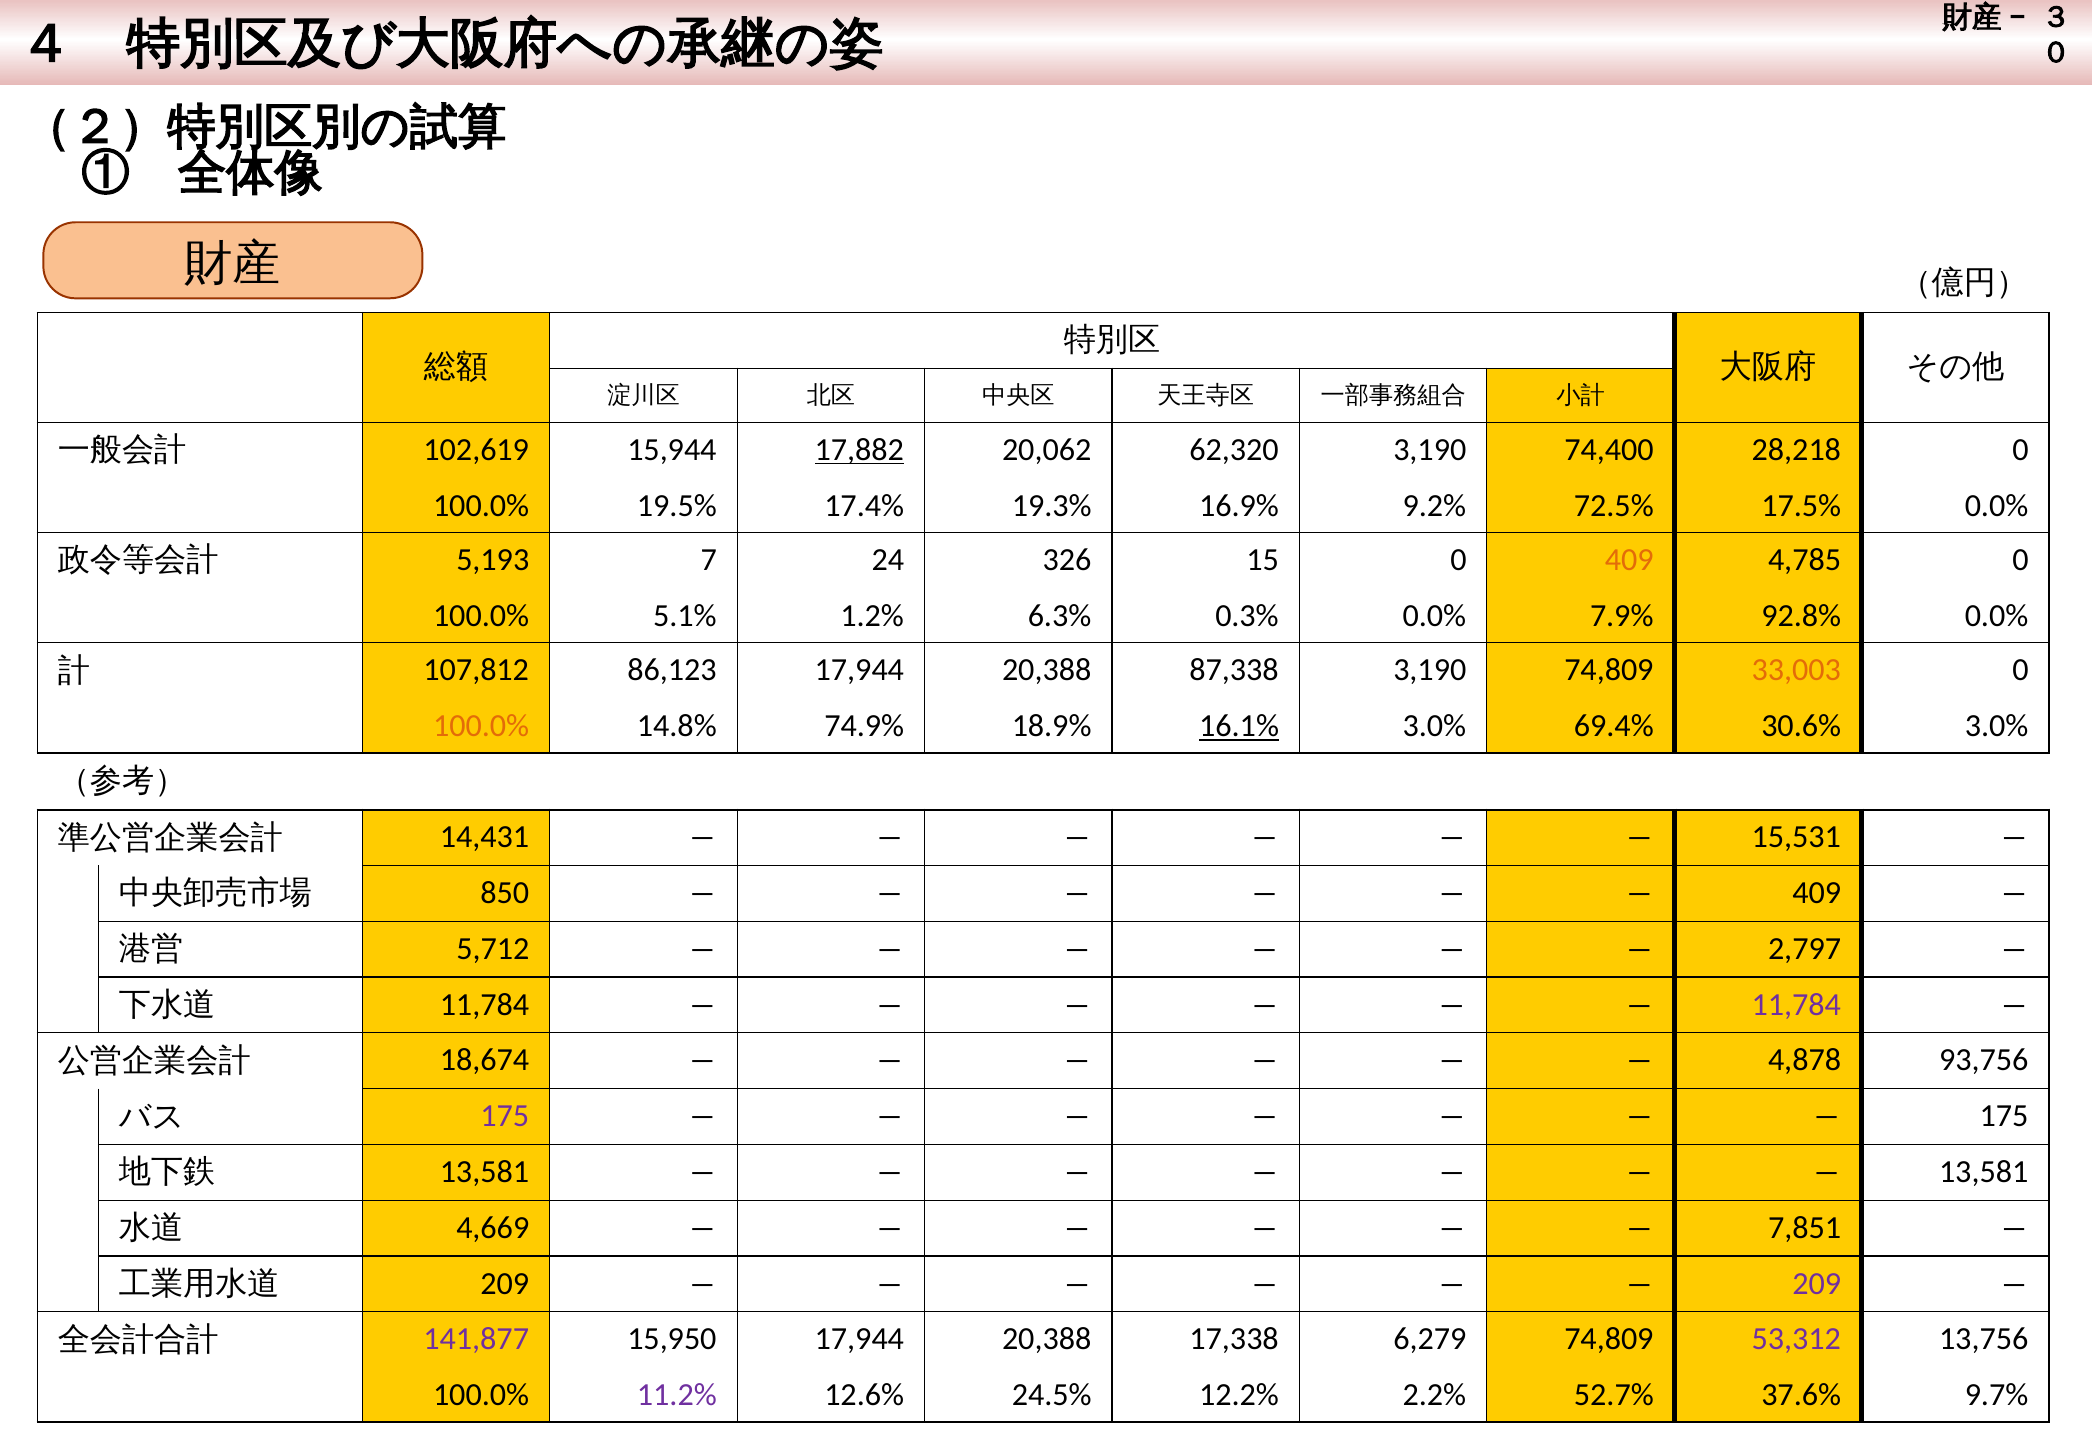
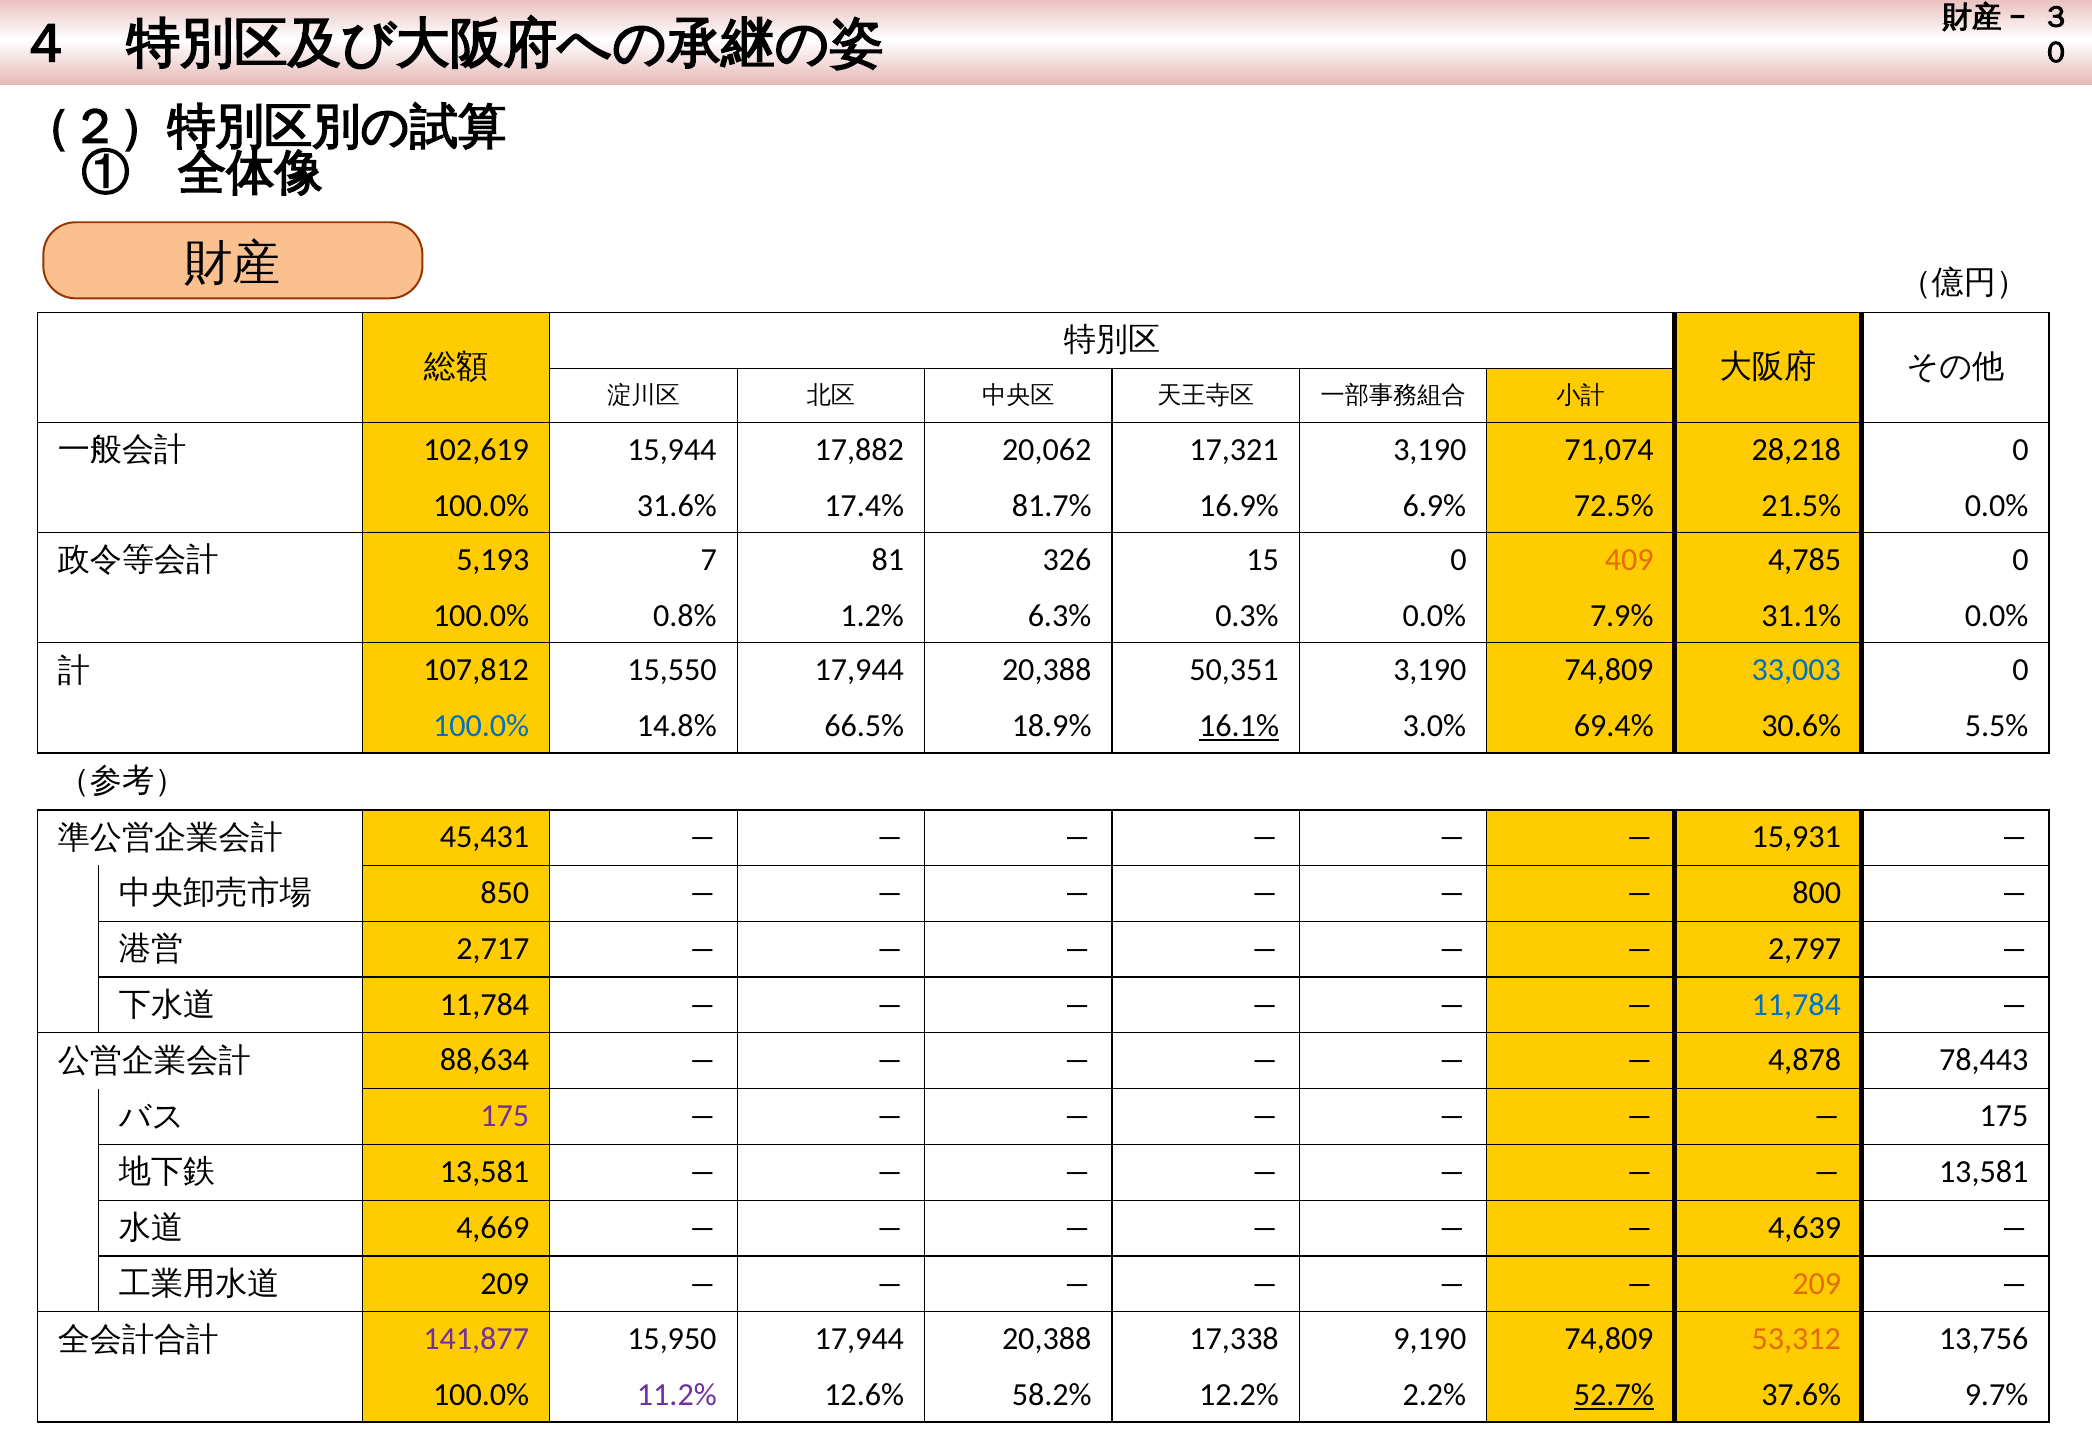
17,882 underline: present -> none (859, 450)
62,320: 62,320 -> 17,321 (1234, 450)
74,400: 74,400 -> 71,074 (1609, 450)
19.5%: 19.5% -> 31.6% (677, 506)
19.3%: 19.3% -> 81.7% (1052, 506)
9.2%: 9.2% -> 6.9% (1434, 506)
17.5%: 17.5% -> 21.5% (1801, 506)
24: 24 -> 81 (888, 560)
5.1%: 5.1% -> 0.8% (685, 616)
92.8%: 92.8% -> 31.1% (1801, 616)
86,123: 86,123 -> 15,550 (672, 670)
87,338: 87,338 -> 50,351 (1234, 670)
33,003 colour: orange -> blue (1796, 670)
100.0% colour: orange -> blue (481, 726)
74.9%: 74.9% -> 66.5% (864, 726)
30.6% 3.0%: 3.0% -> 5.5% (1997, 726)
14,431: 14,431 -> 45,431 (485, 837)
15,531: 15,531 -> 15,931 (1796, 837)
409: 409 -> 800 (1817, 893)
5,712: 5,712 -> 2,717 (493, 949)
11,784 colour: purple -> blue (1796, 1005)
18,674: 18,674 -> 88,634 (485, 1061)
93,756: 93,756 -> 78,443 (1984, 1061)
7,851: 7,851 -> 4,639 (1805, 1228)
209 colour: purple -> orange (1817, 1284)
6,279: 6,279 -> 9,190 (1430, 1340)
53,312 colour: purple -> orange (1796, 1340)
24.5%: 24.5% -> 58.2% (1052, 1395)
52.7% underline: none -> present (1614, 1395)
